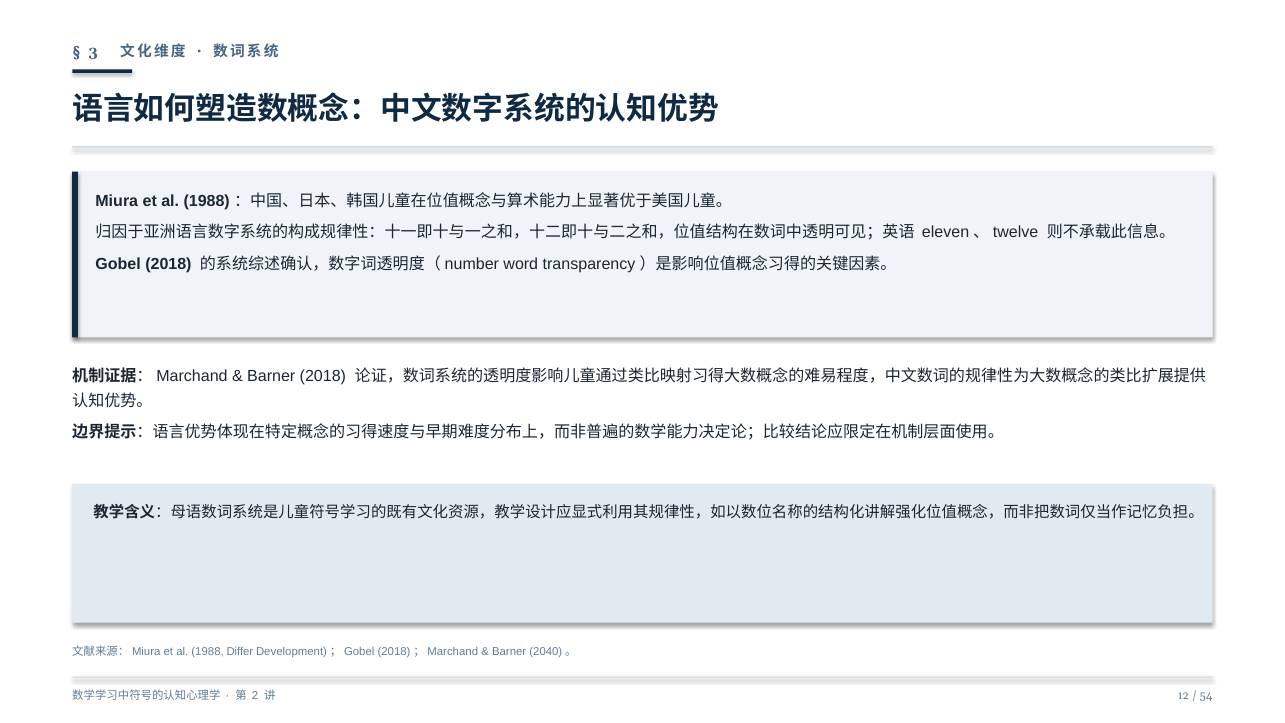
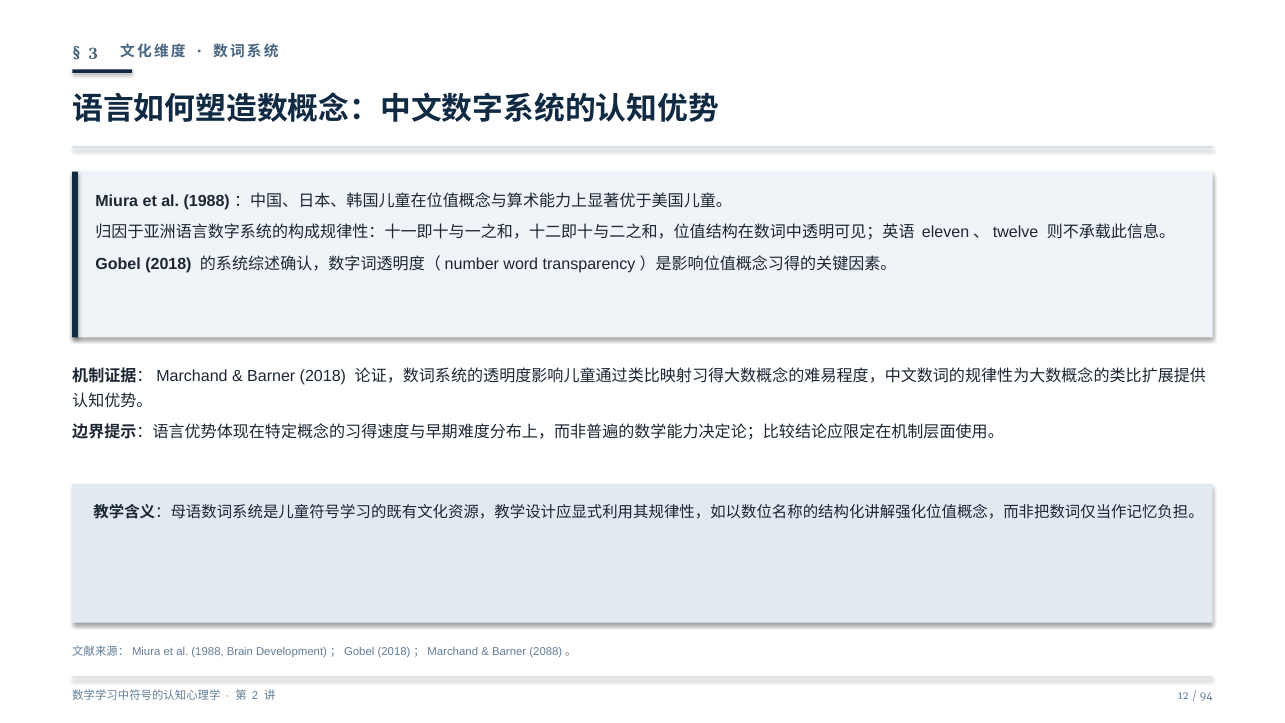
Differ: Differ -> Brain (240, 651)
2040: 2040 -> 2088 (546, 651)
54: 54 -> 94 (1206, 696)
